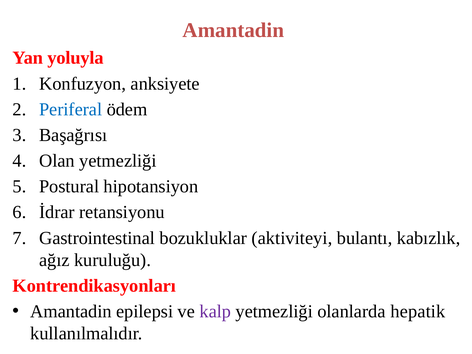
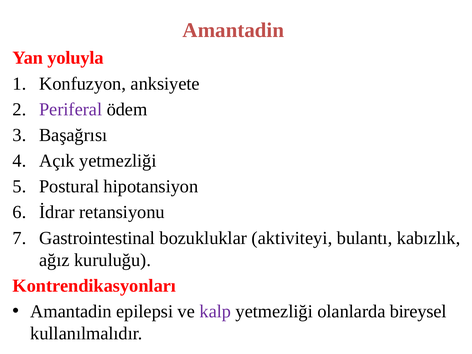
Periferal colour: blue -> purple (71, 109)
Olan: Olan -> Açık (57, 161)
hepatik: hepatik -> bireysel (418, 311)
